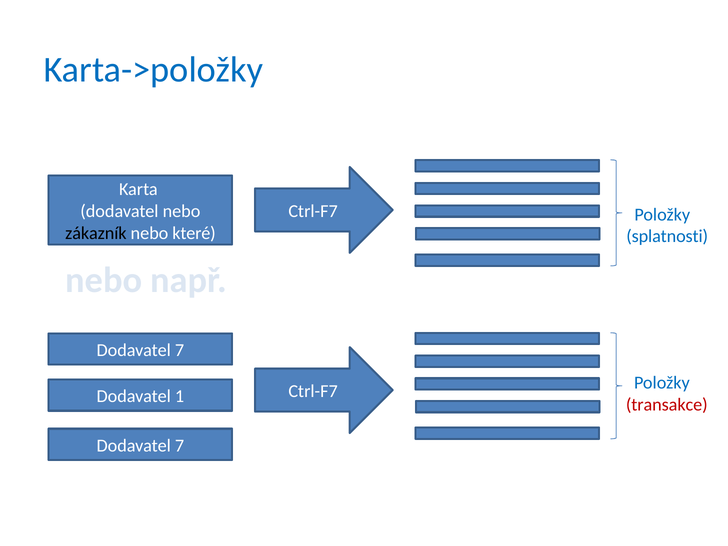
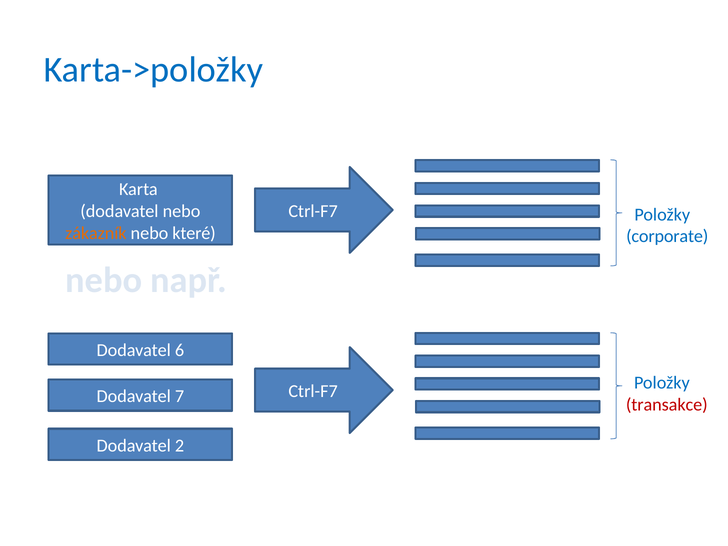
zákazník colour: black -> orange (96, 233)
splatnosti: splatnosti -> corporate (667, 236)
7: 7 -> 6 (180, 350)
1: 1 -> 7 (180, 396)
7: 7 -> 2 (180, 446)
